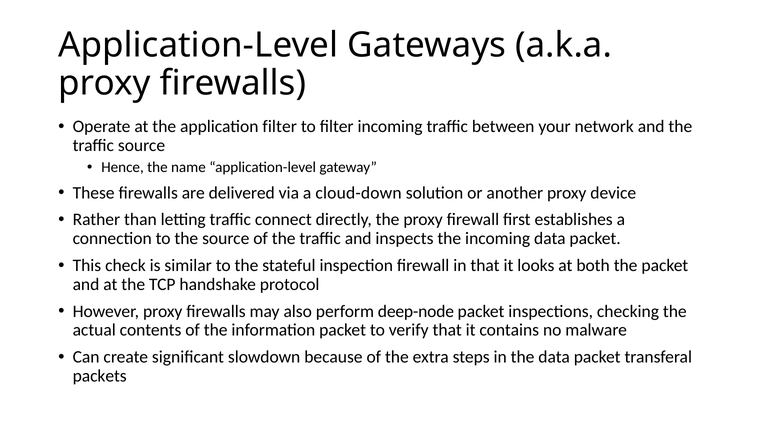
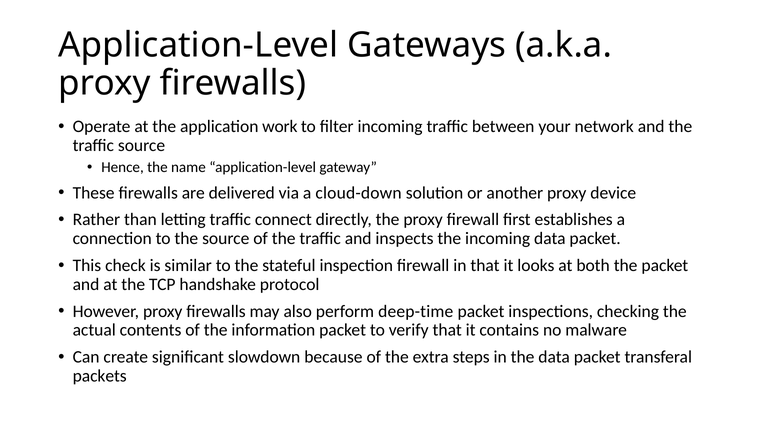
application filter: filter -> work (280, 127)
deep-node: deep-node -> deep-time (416, 311)
